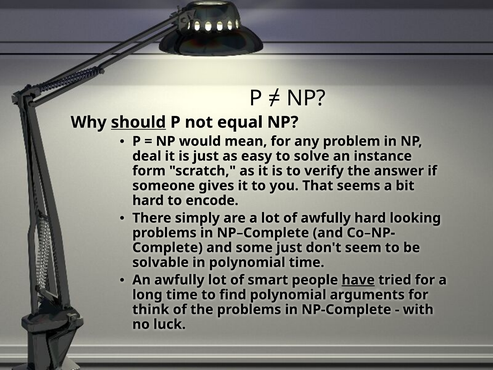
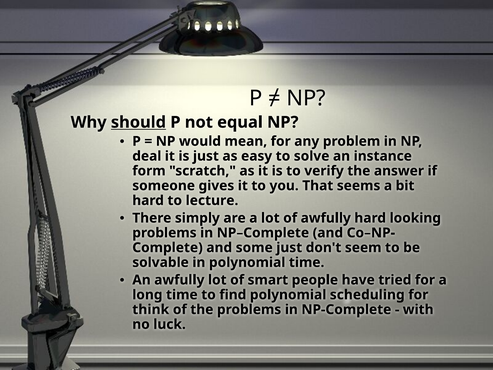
encode: encode -> lecture (212, 200)
have underline: present -> none (358, 280)
arguments: arguments -> scheduling (367, 295)
